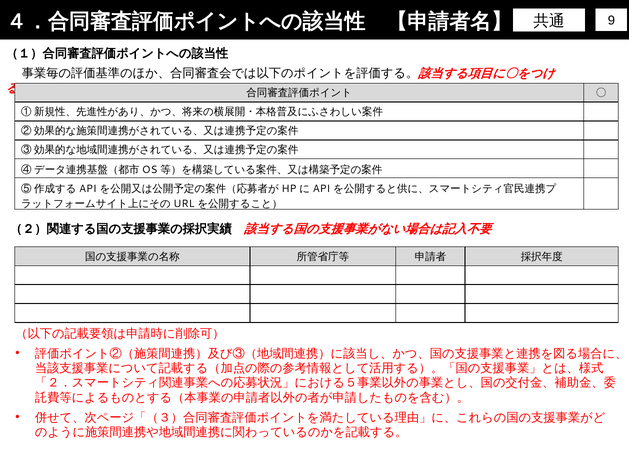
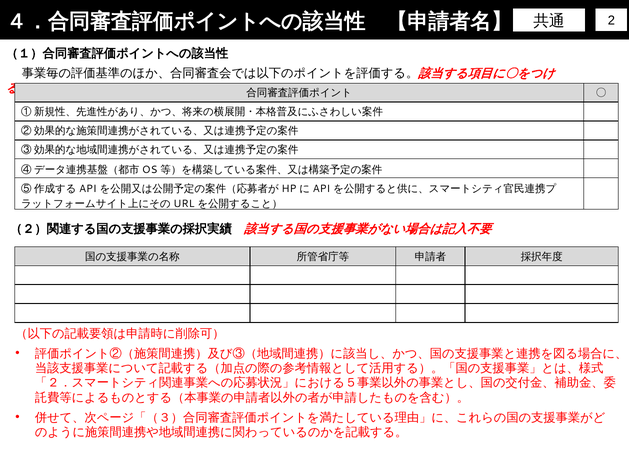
9: 9 -> 2 (611, 21)
